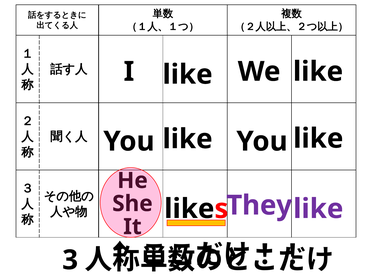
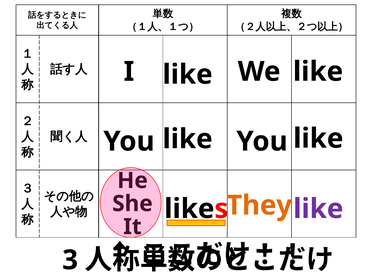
They colour: purple -> orange (259, 205)
